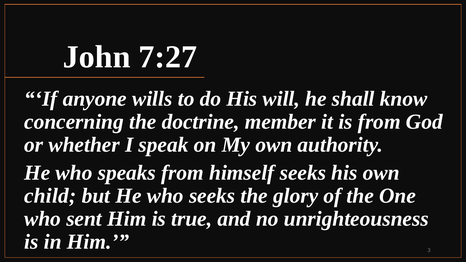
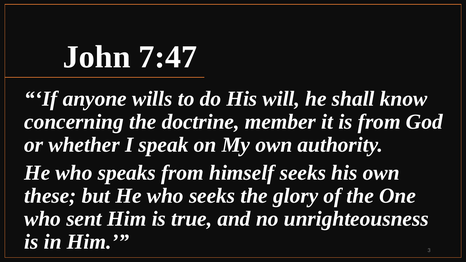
7:27: 7:27 -> 7:47 (168, 57)
child: child -> these (50, 196)
